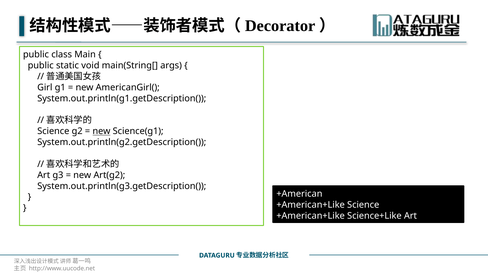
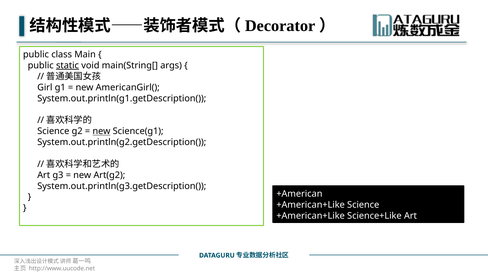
static underline: none -> present (68, 66)
